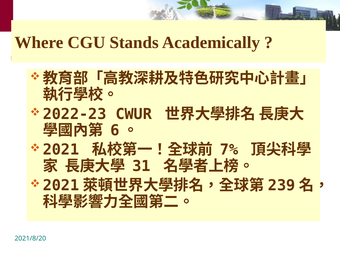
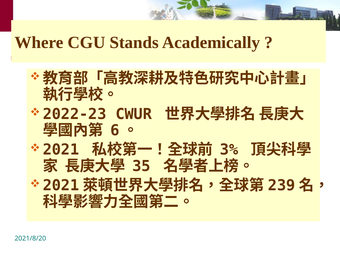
7%: 7% -> 3% (229, 150)
31: 31 -> 35 (141, 166)
